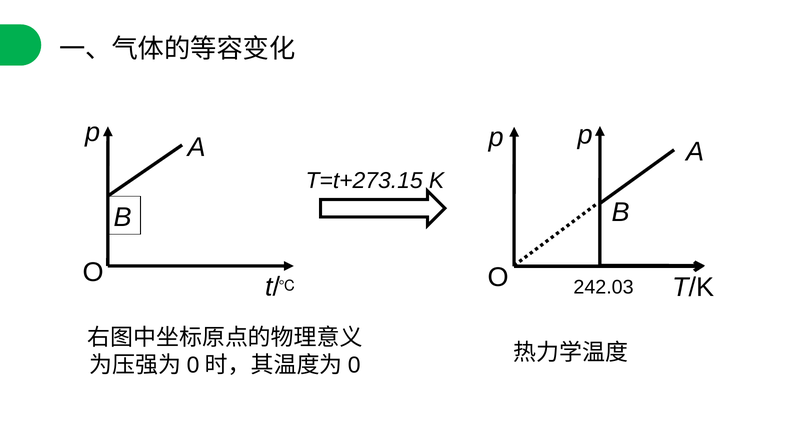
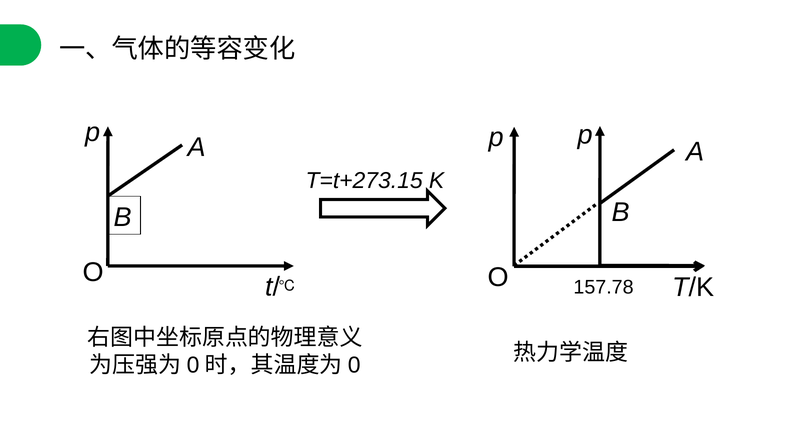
242.03: 242.03 -> 157.78 (604, 287)
